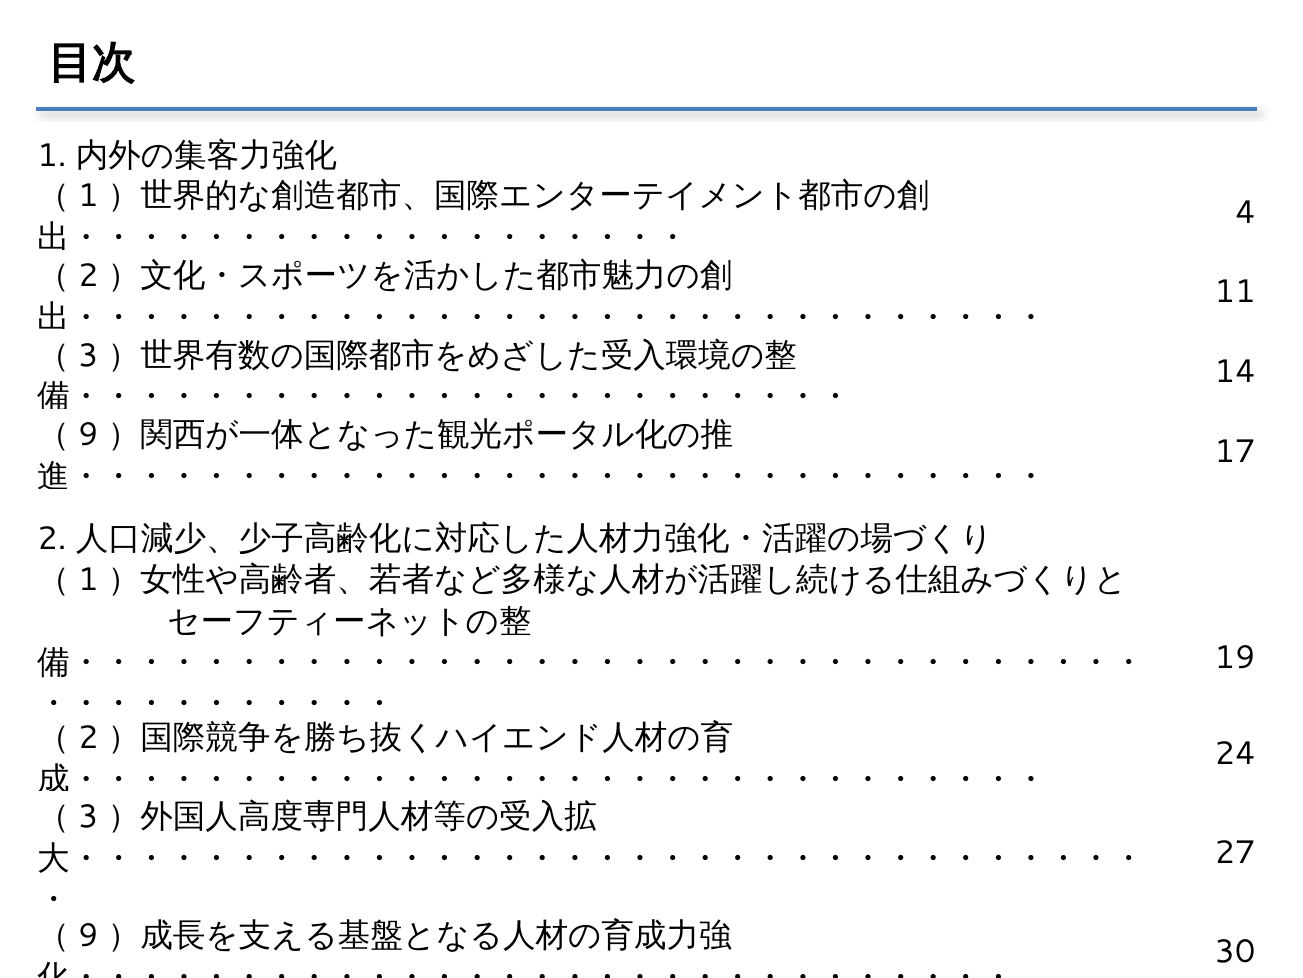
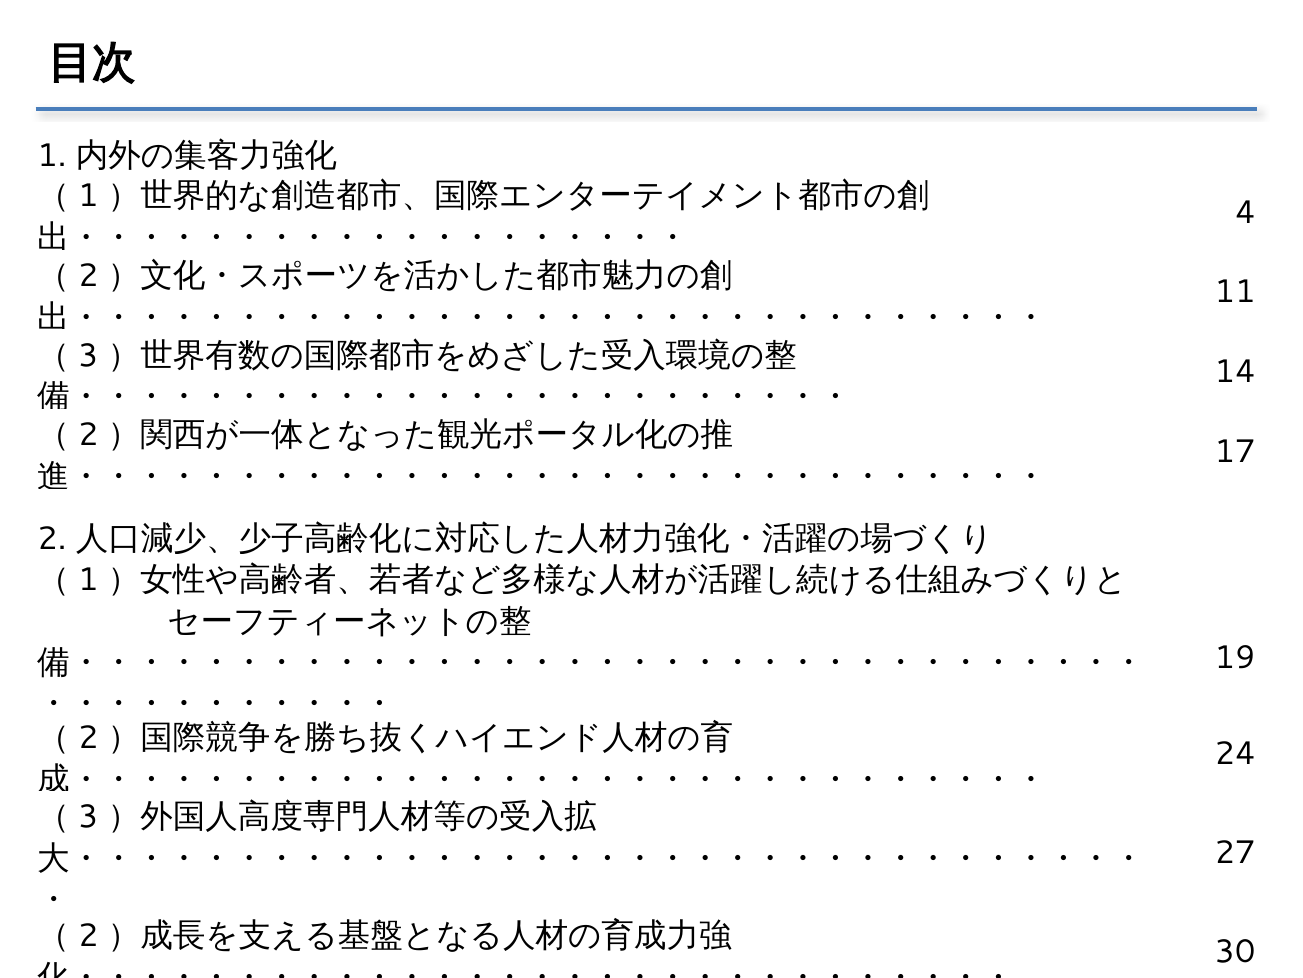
9: 9 -> 2 (88, 435)
9: 9 -> 2 (88, 935)
